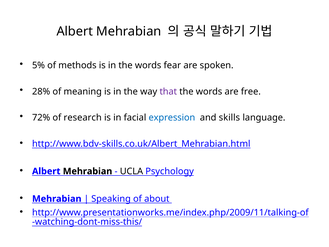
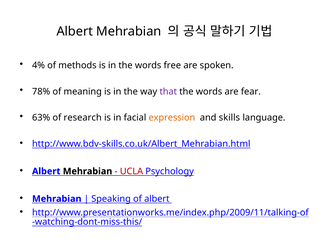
5%: 5% -> 4% (38, 65)
fear: fear -> free (172, 65)
28%: 28% -> 78% (41, 91)
free: free -> fear (251, 91)
72%: 72% -> 63% (41, 118)
expression colour: blue -> orange (172, 118)
UCLA colour: black -> red (131, 171)
of about: about -> albert (157, 199)
